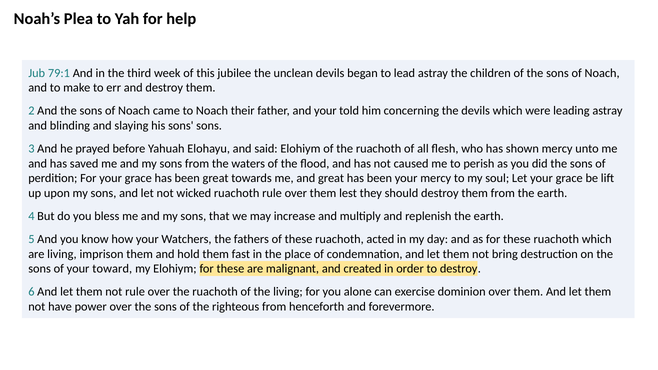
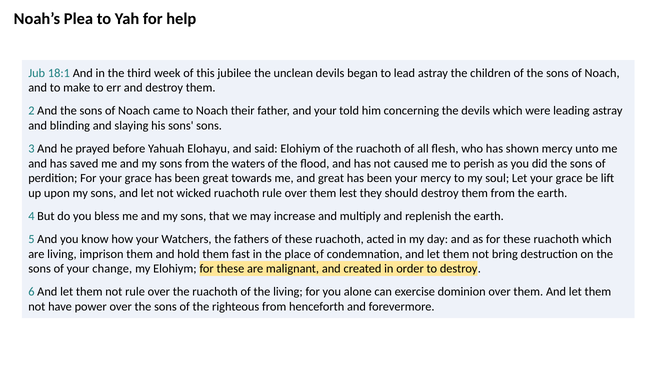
79:1: 79:1 -> 18:1 (59, 73)
toward: toward -> change (112, 269)
